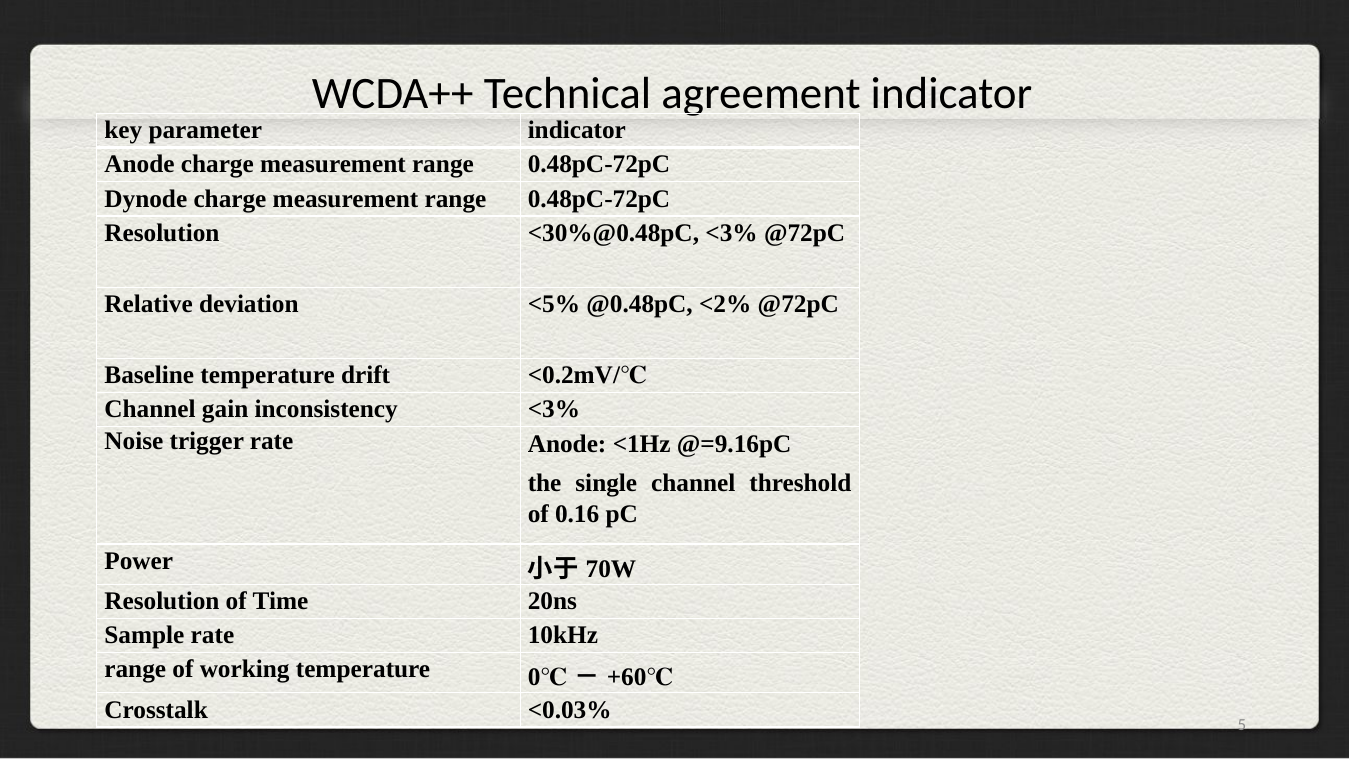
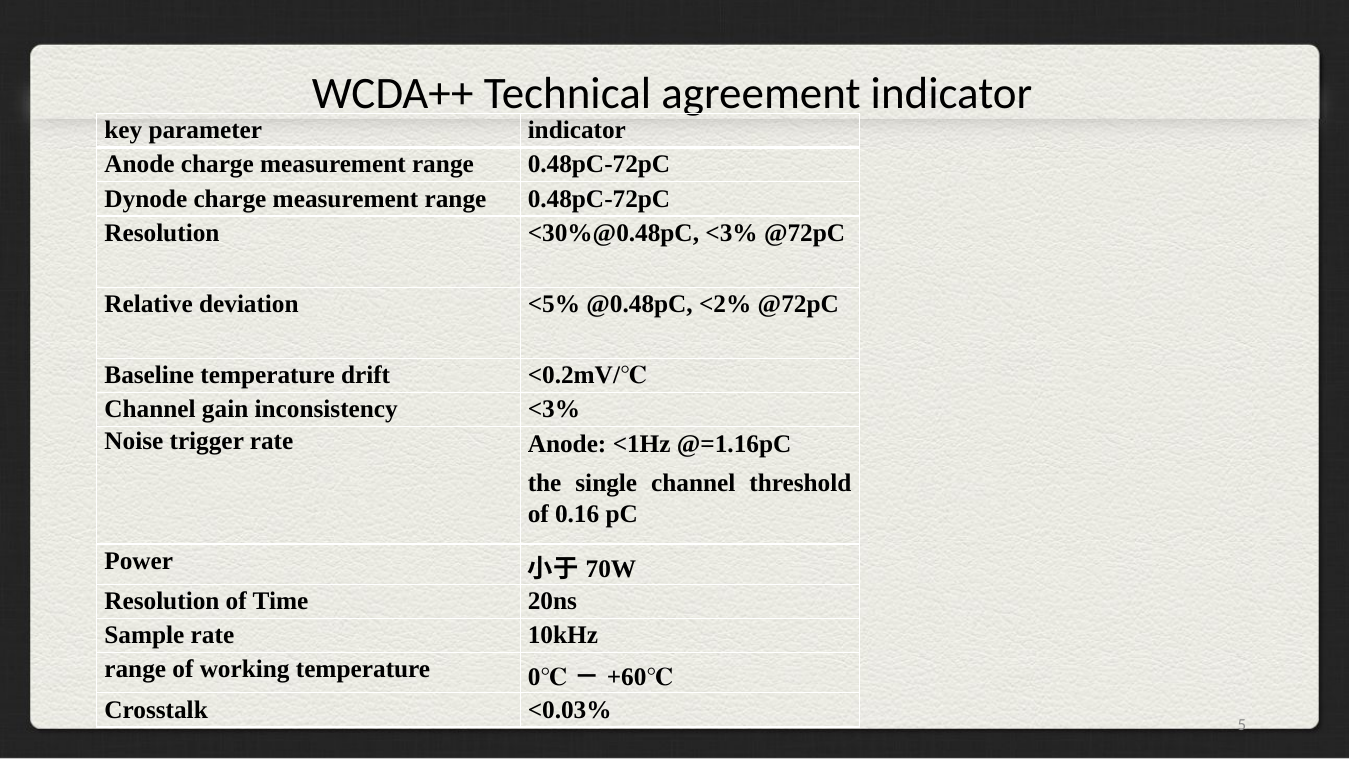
@=9.16pC: @=9.16pC -> @=1.16pC (734, 444)
